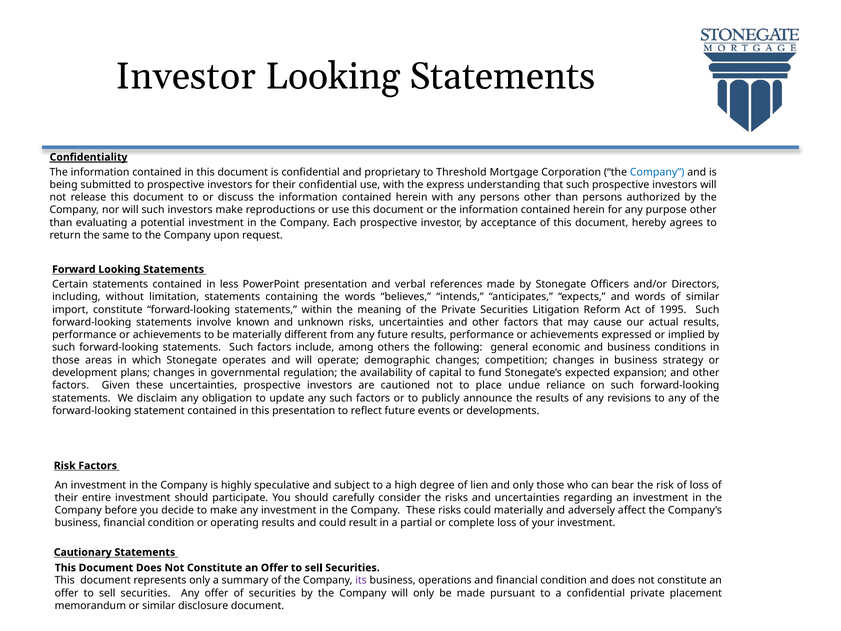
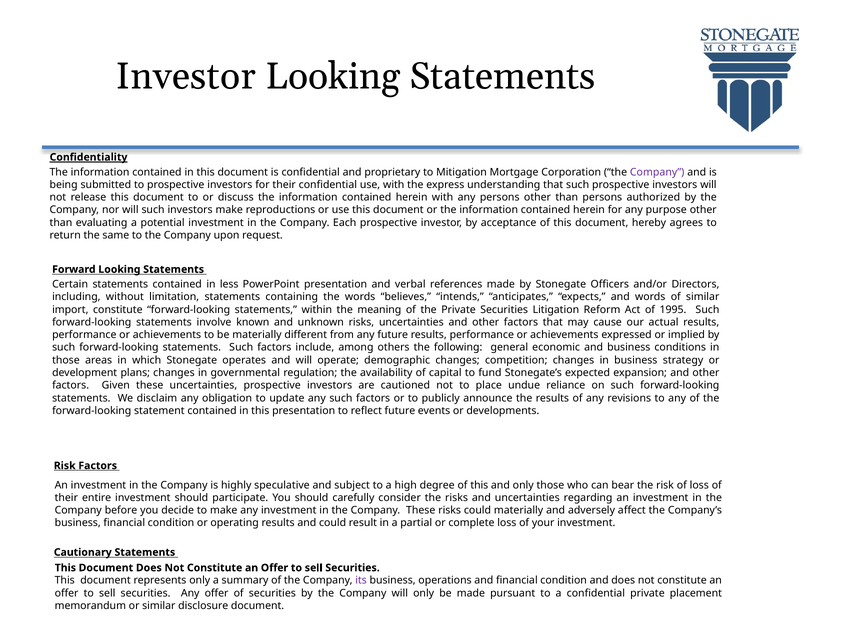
Threshold: Threshold -> Mitigation (461, 172)
Company colour: blue -> purple (657, 172)
degree of lien: lien -> this (479, 485)
